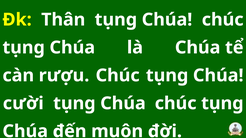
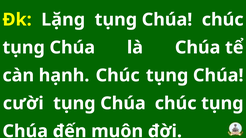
Thân: Thân -> Lặng (63, 20)
rượu: rượu -> hạnh (64, 76)
